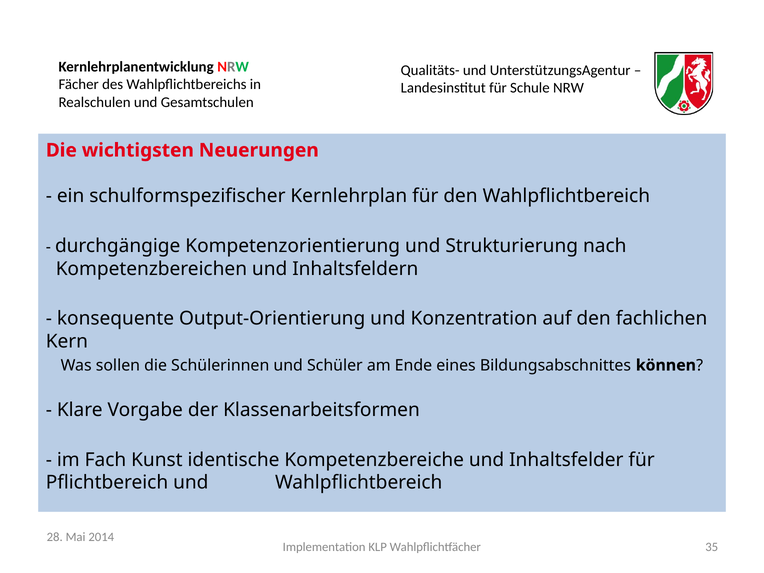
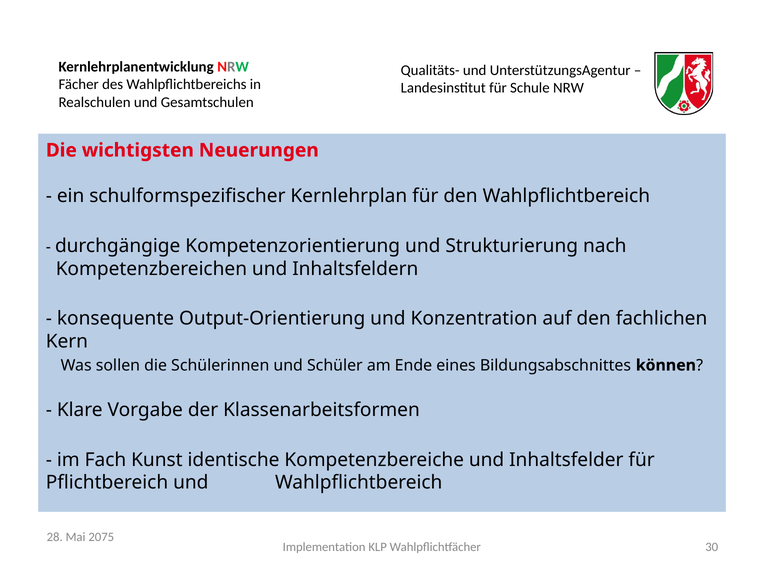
2014: 2014 -> 2075 (101, 537)
35: 35 -> 30 (712, 547)
